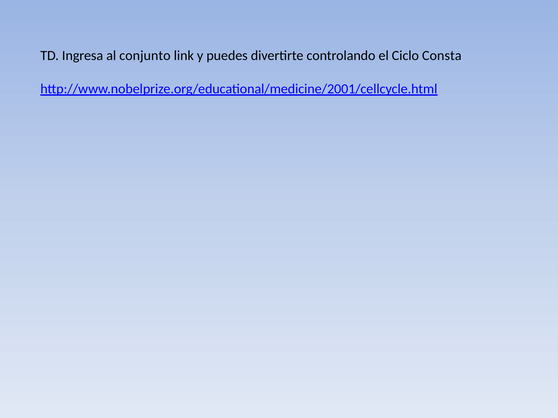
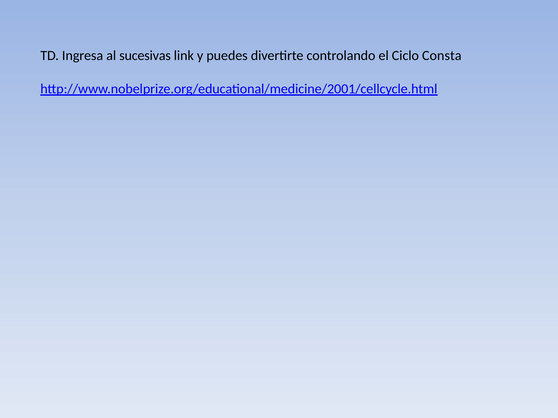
conjunto: conjunto -> sucesivas (145, 56)
